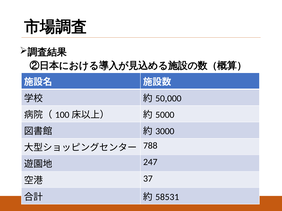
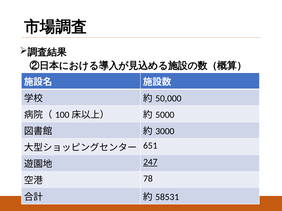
788: 788 -> 651 (150, 146)
247 underline: none -> present (150, 162)
37: 37 -> 78 (148, 179)
